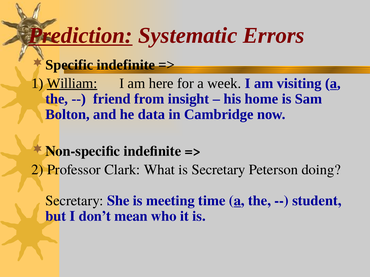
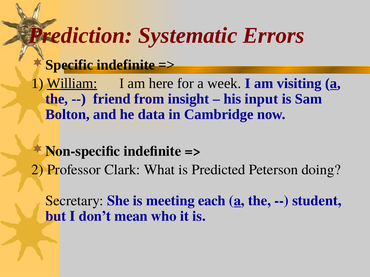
Prediction underline: present -> none (80, 35)
home: home -> input (261, 99)
is Secretary: Secretary -> Predicted (219, 170)
time: time -> each (212, 201)
